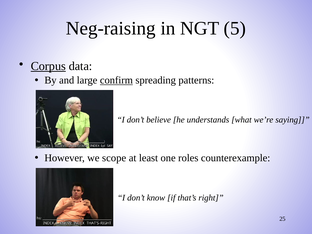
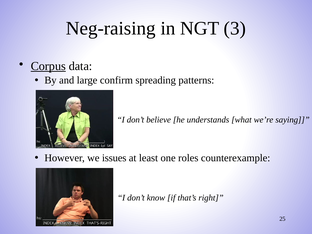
5: 5 -> 3 (235, 28)
confirm underline: present -> none (116, 80)
scope: scope -> issues (114, 158)
